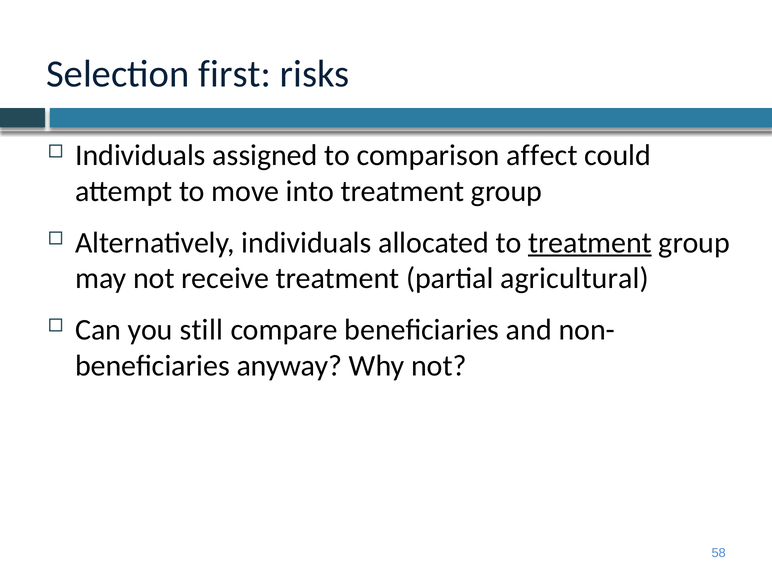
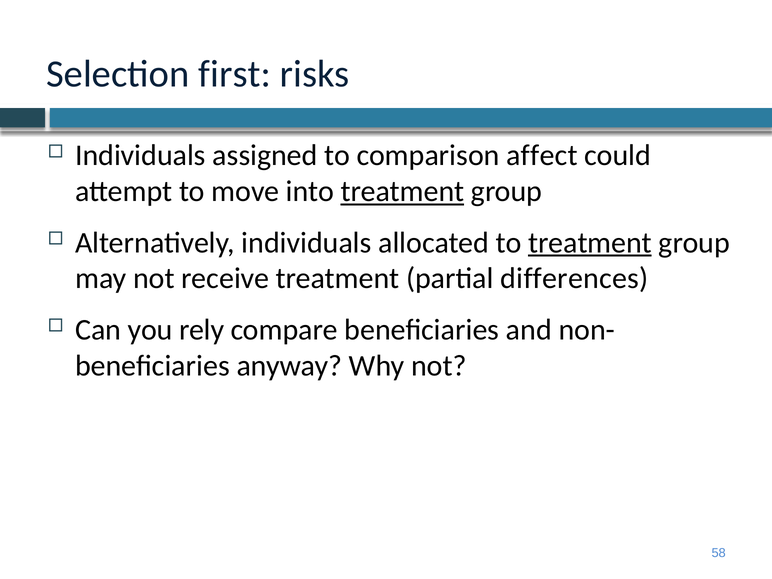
treatment underline: none -> present (402, 191)
agricultural: agricultural -> differences (574, 279)
still: still -> rely (202, 330)
